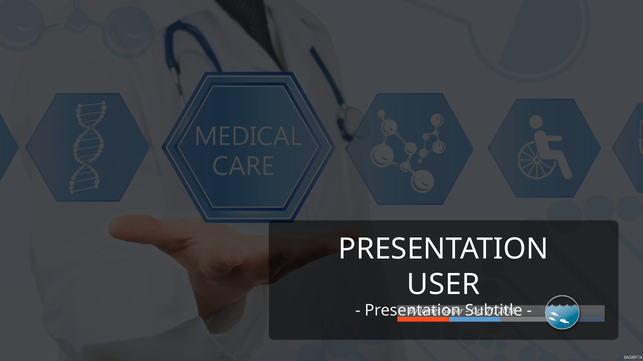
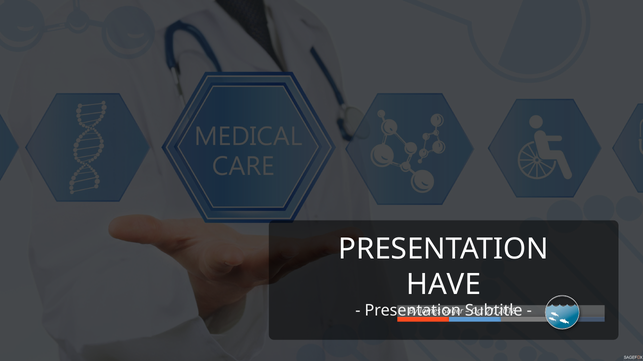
USER: USER -> HAVE (444, 285)
